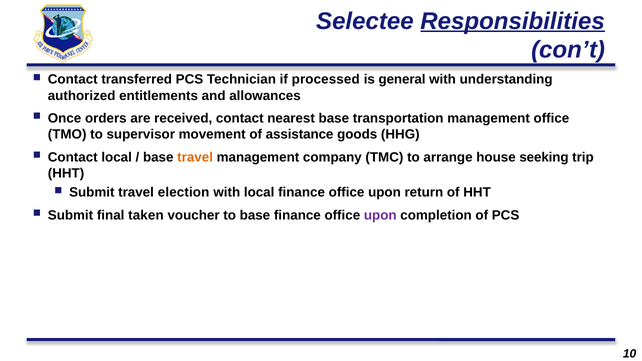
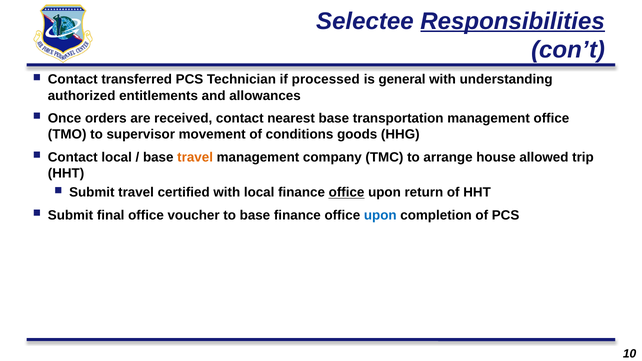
assistance: assistance -> conditions (300, 134)
seeking: seeking -> allowed (544, 157)
election: election -> certified (184, 193)
office underline: none -> present (347, 193)
final taken: taken -> office (146, 215)
upon colour: purple -> blue (380, 215)
